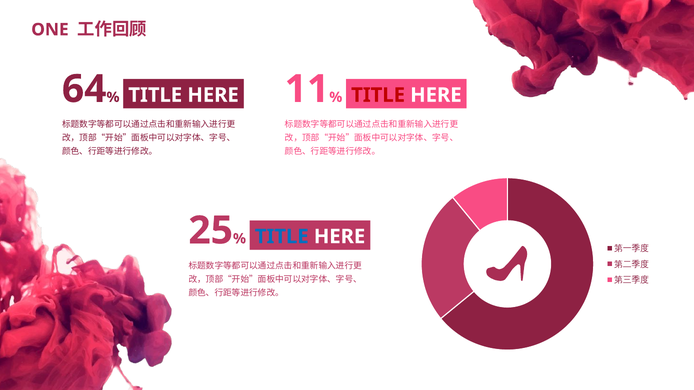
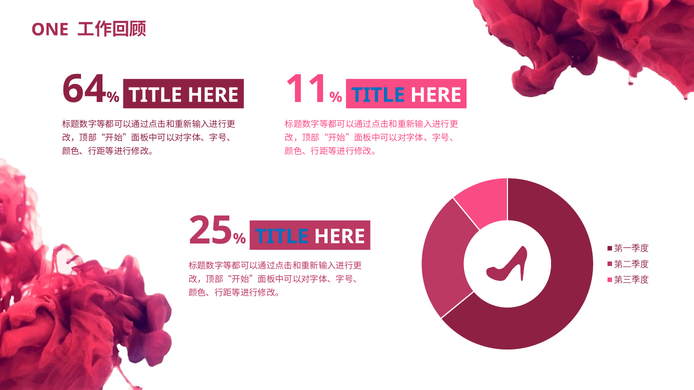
TITLE colour: red -> blue (378, 95)
